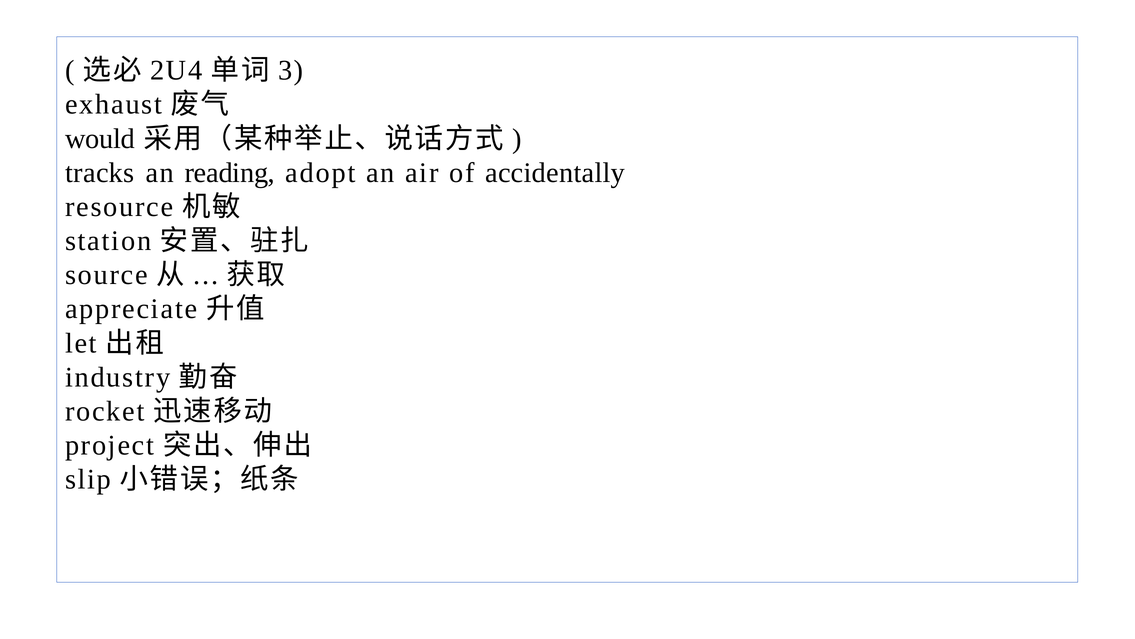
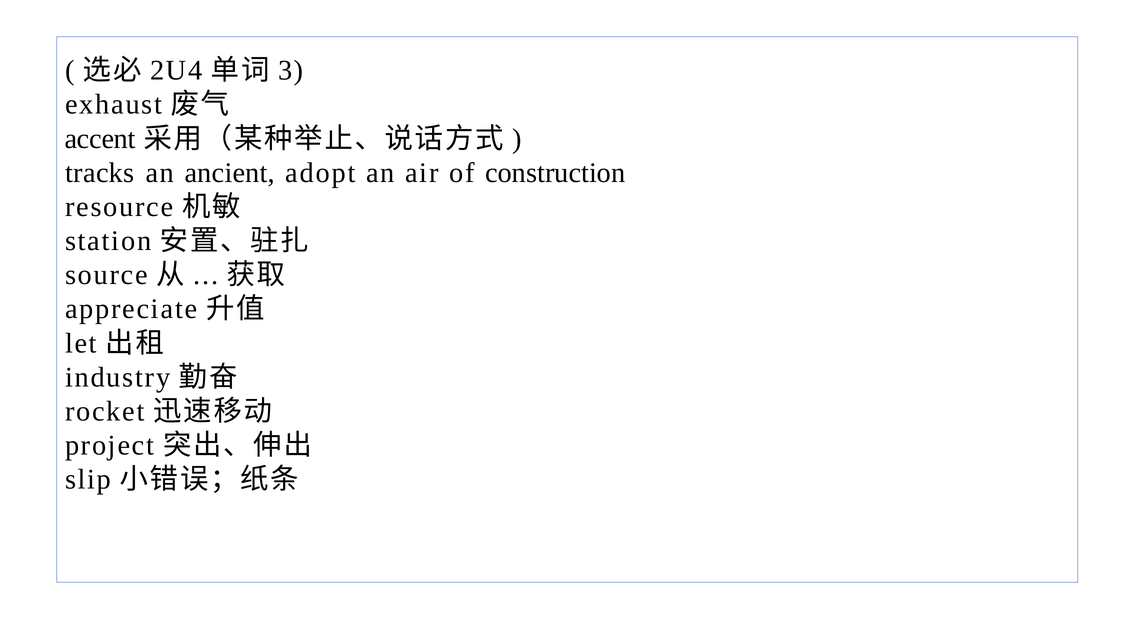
would: would -> accent (100, 139)
reading: reading -> ancient (230, 173)
accidentally: accidentally -> construction (555, 173)
